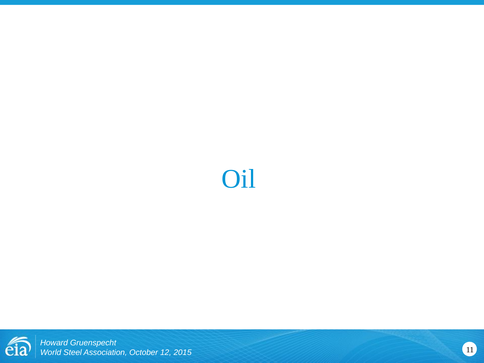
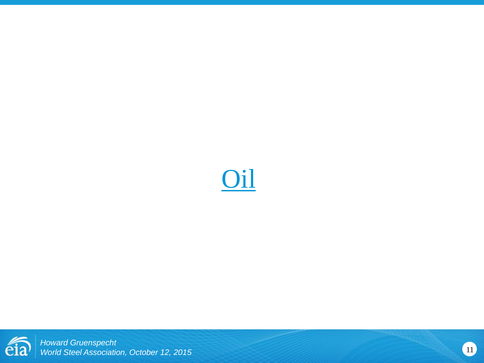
Oil underline: none -> present (239, 179)
